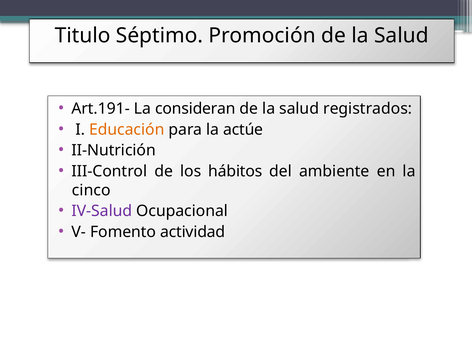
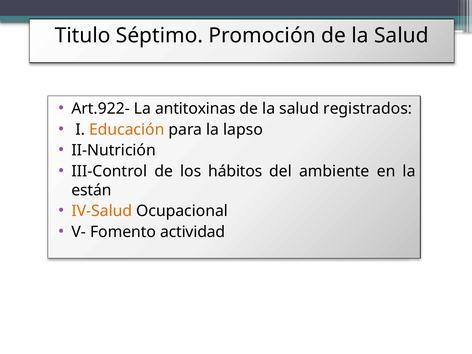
Art.191-: Art.191- -> Art.922- (101, 109)
consideran: consideran -> antitoxinas (195, 109)
actúe: actúe -> lapso (243, 130)
cinco: cinco -> están (91, 190)
IV-Salud colour: purple -> orange (102, 211)
